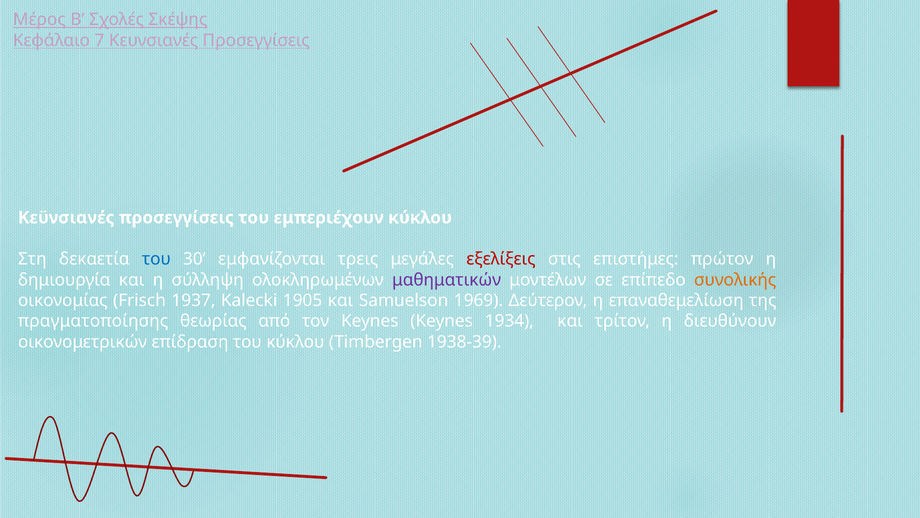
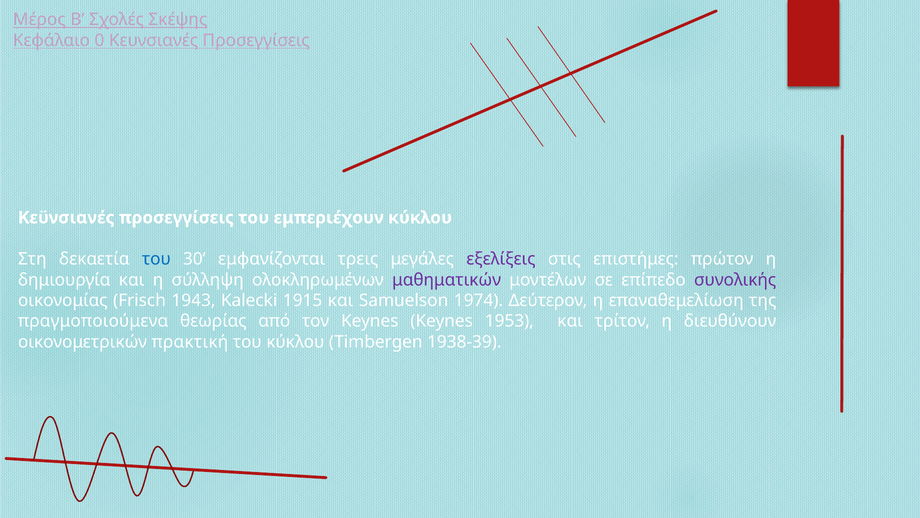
7: 7 -> 0 (100, 40)
εξελίξεις colour: red -> purple (501, 259)
συνολικής colour: orange -> purple (735, 280)
1937: 1937 -> 1943 (193, 300)
1905: 1905 -> 1915 (303, 300)
1969: 1969 -> 1974 (478, 300)
πραγματοποίησης: πραγματοποίησης -> πραγμοποιούμενα (93, 321)
1934: 1934 -> 1953 (509, 321)
επίδραση: επίδραση -> πρακτική (190, 342)
